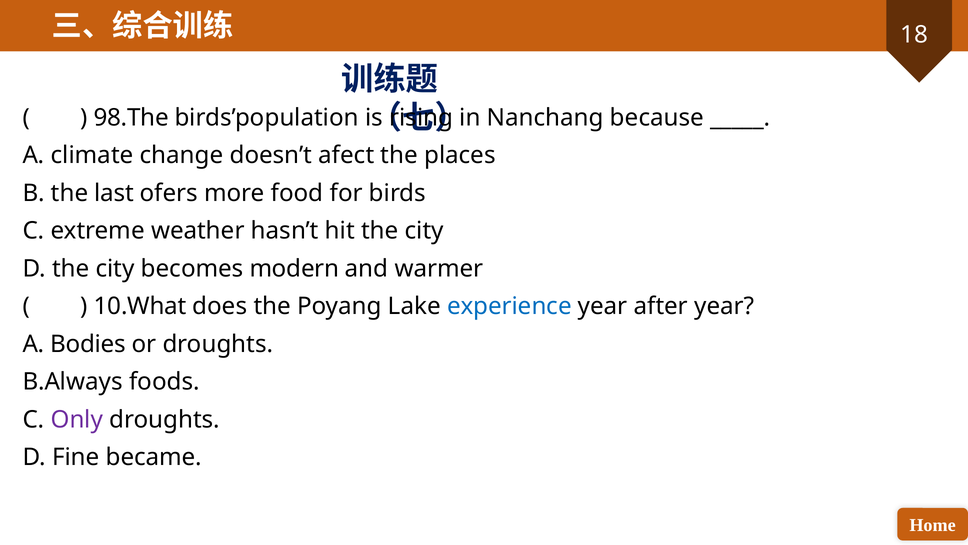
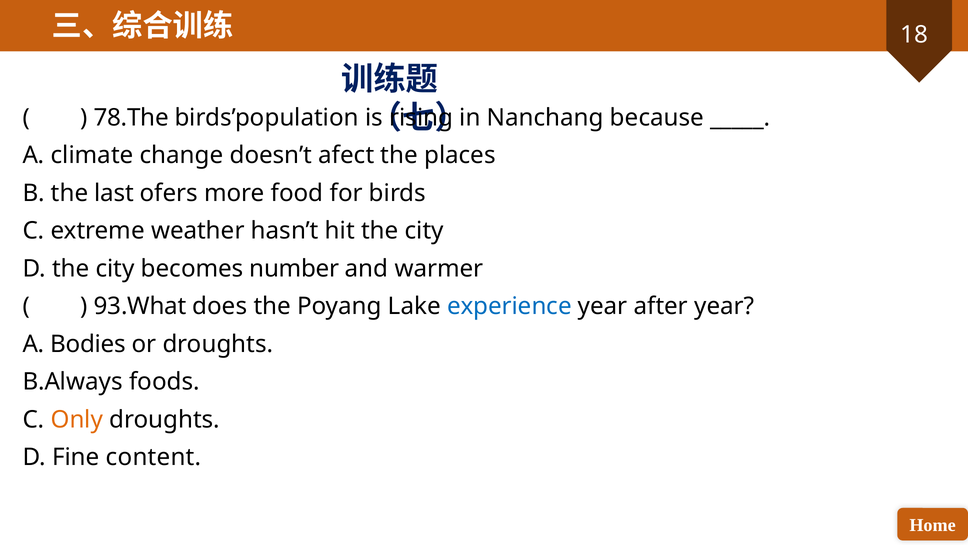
98.The: 98.The -> 78.The (131, 117)
modern: modern -> number (294, 268)
10.What: 10.What -> 93.What (140, 306)
Only colour: purple -> orange (77, 419)
became: became -> content (154, 457)
